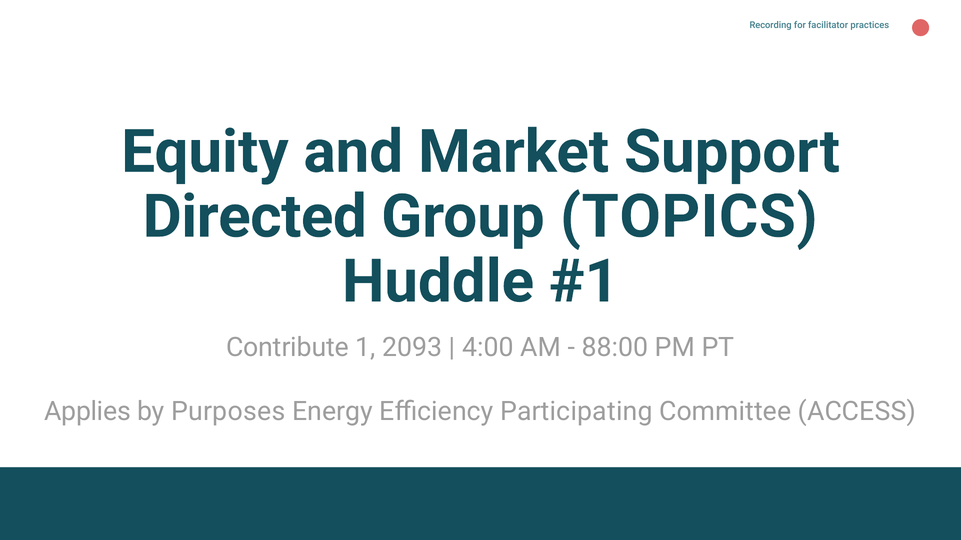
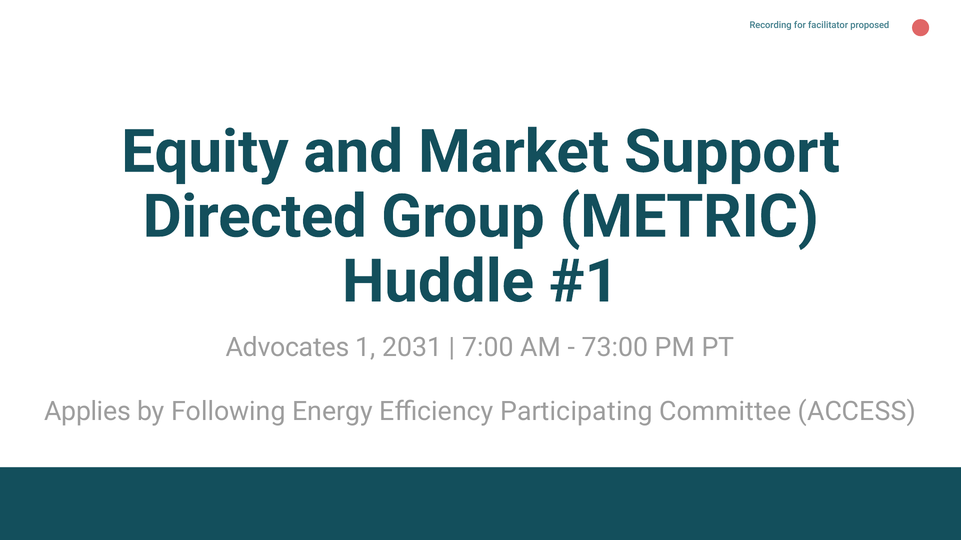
practices: practices -> proposed (870, 25)
TOPICS: TOPICS -> METRIC (689, 217)
Contribute: Contribute -> Advocates (288, 348)
2093: 2093 -> 2031 (412, 348)
4:00: 4:00 -> 7:00 (488, 348)
88:00: 88:00 -> 73:00 (615, 348)
Purposes: Purposes -> Following (228, 412)
